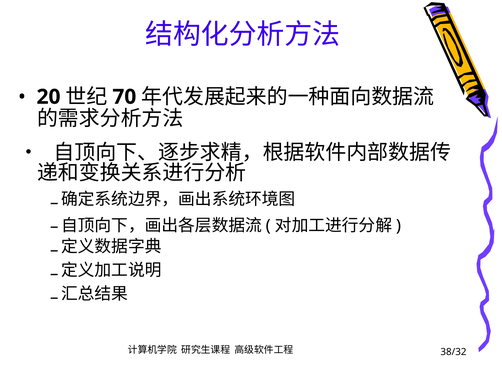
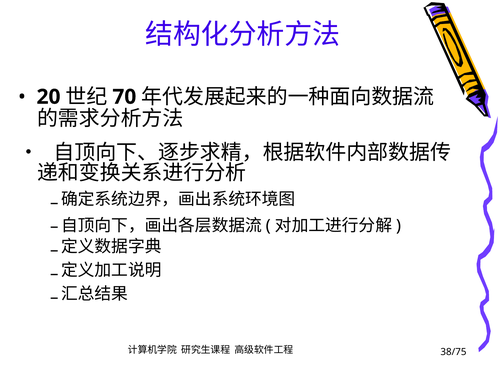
38/32: 38/32 -> 38/75 (453, 352)
